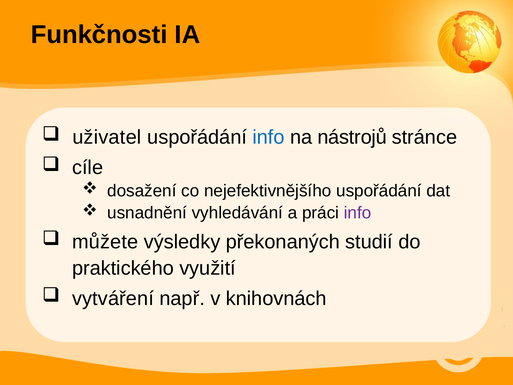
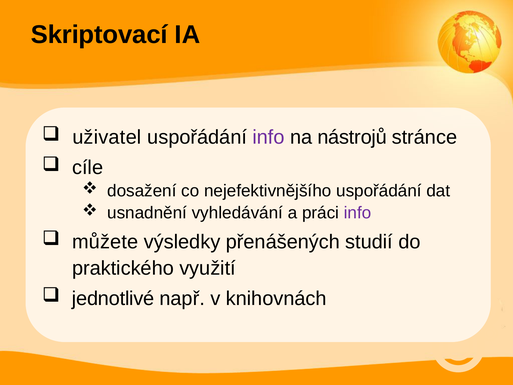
Funkčnosti: Funkčnosti -> Skriptovací (99, 35)
info colour: blue -> purple (269, 137)
překonaných: překonaných -> přenášených (283, 242)
vytváření: vytváření -> jednotlivé (113, 298)
